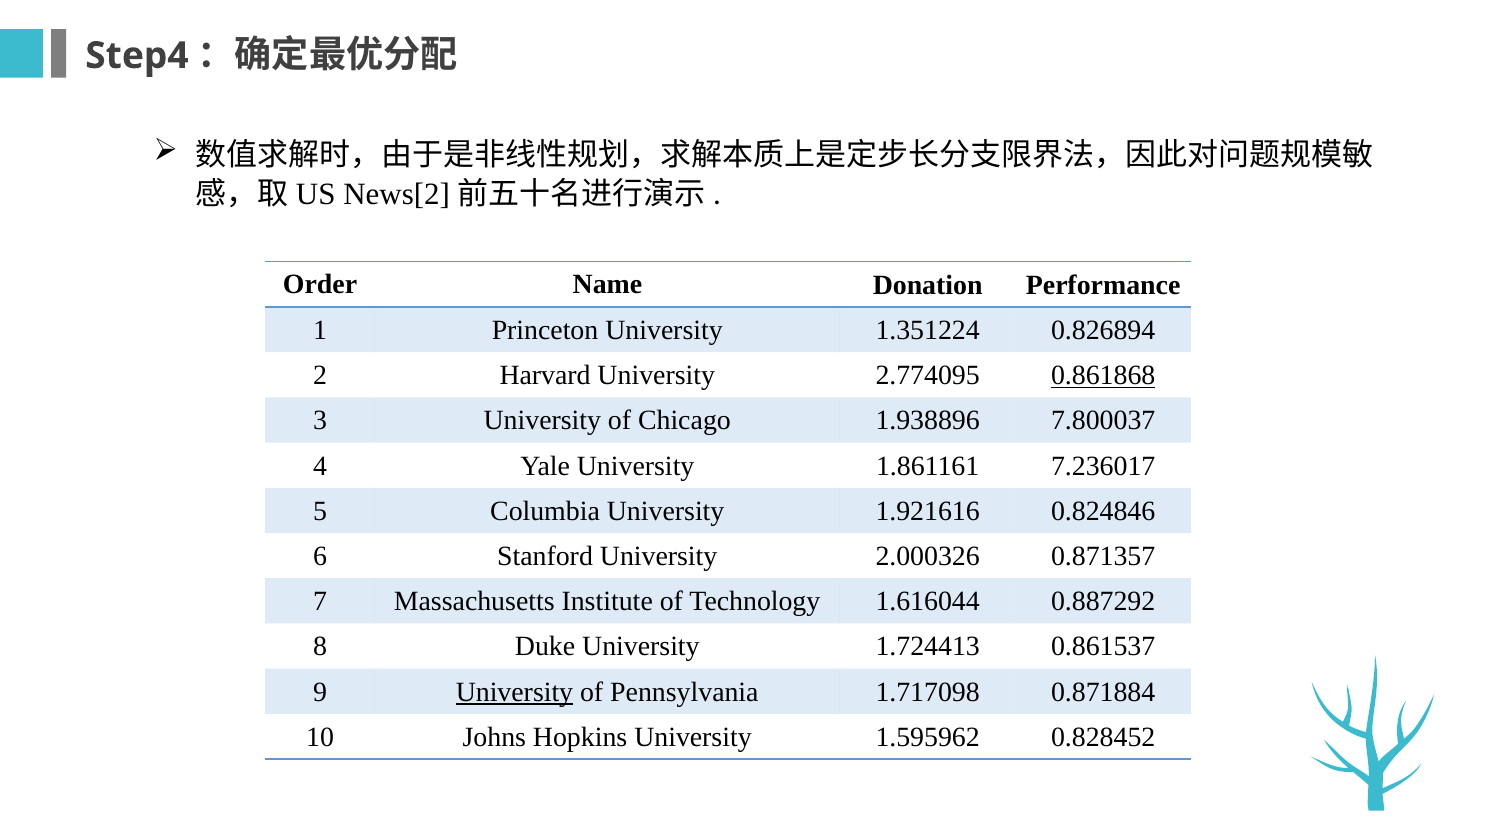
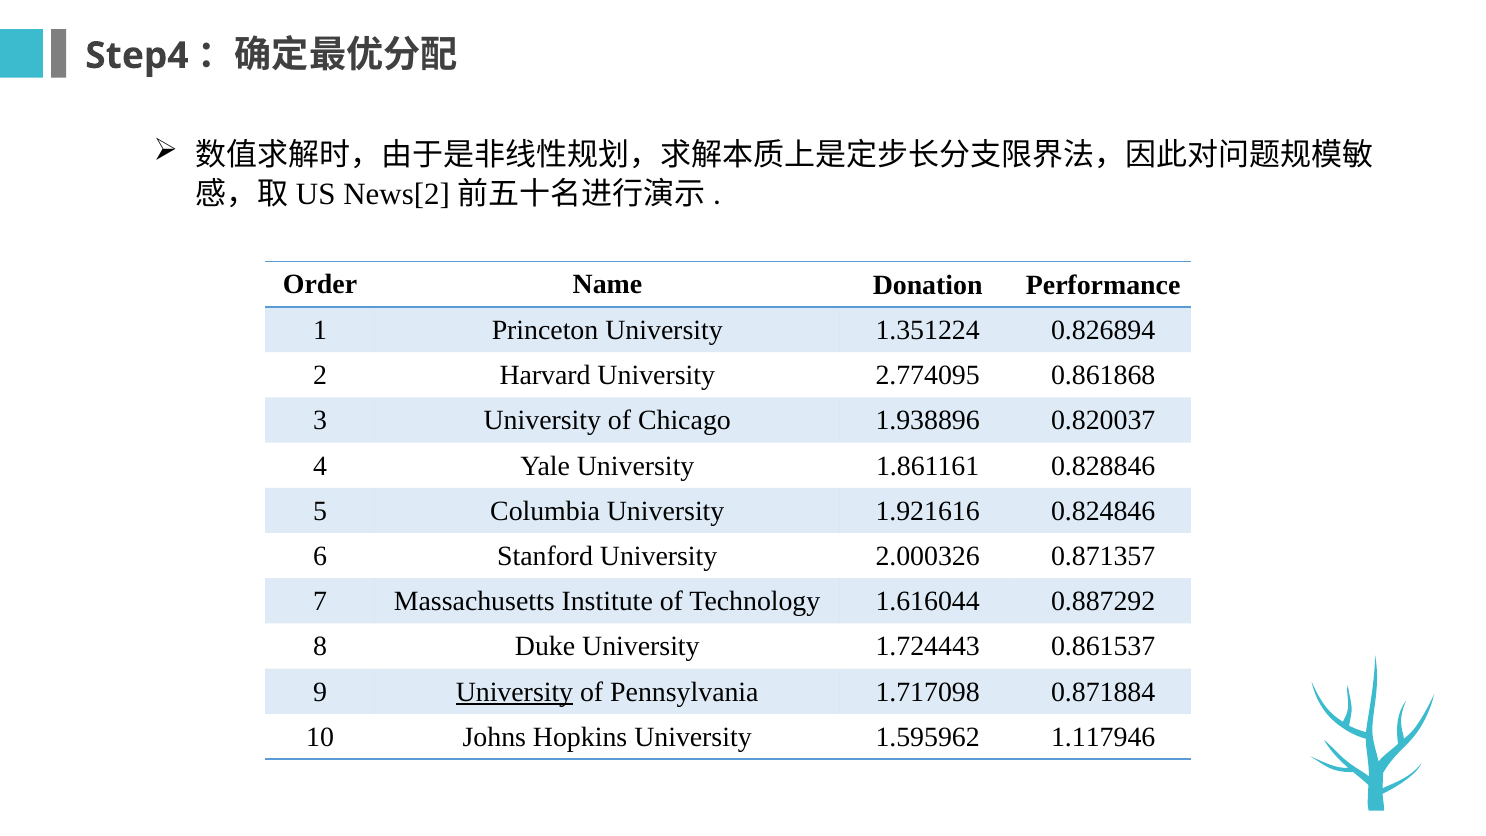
0.861868 underline: present -> none (1103, 376)
7.800037: 7.800037 -> 0.820037 (1103, 421)
7.236017: 7.236017 -> 0.828846 (1103, 466)
1.724413: 1.724413 -> 1.724443 (928, 647)
0.828452: 0.828452 -> 1.117946 (1103, 737)
